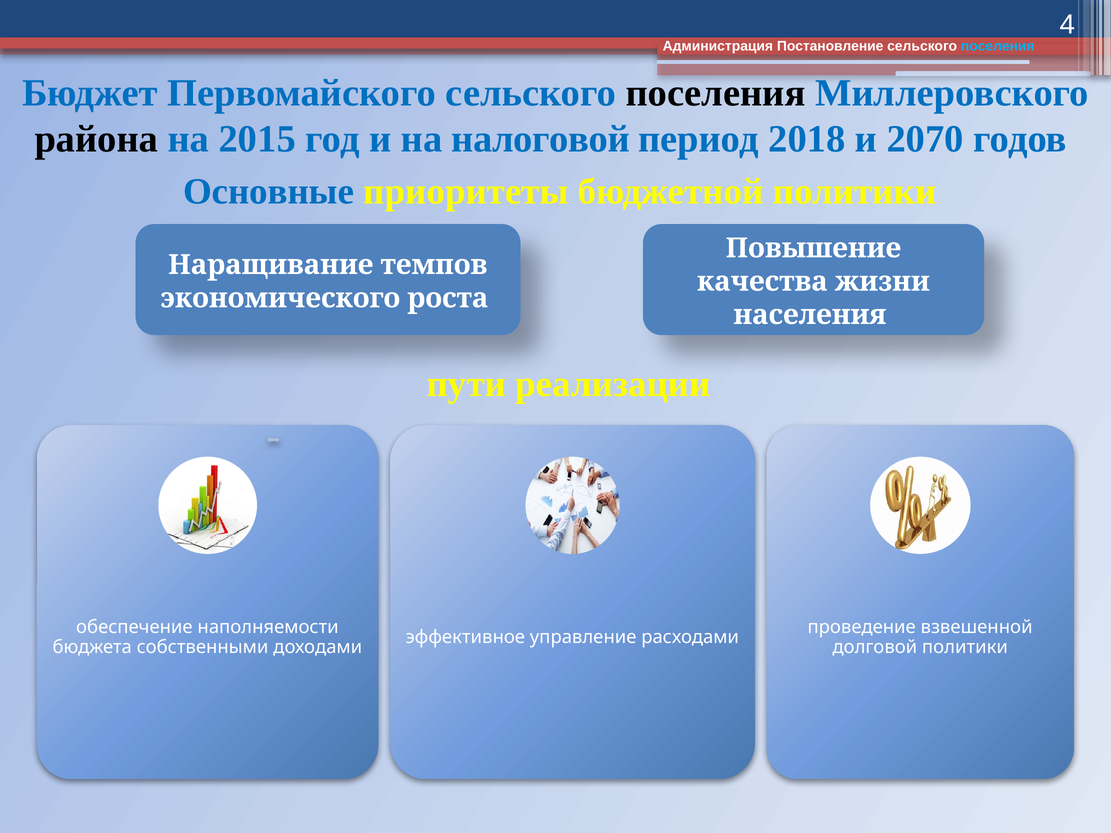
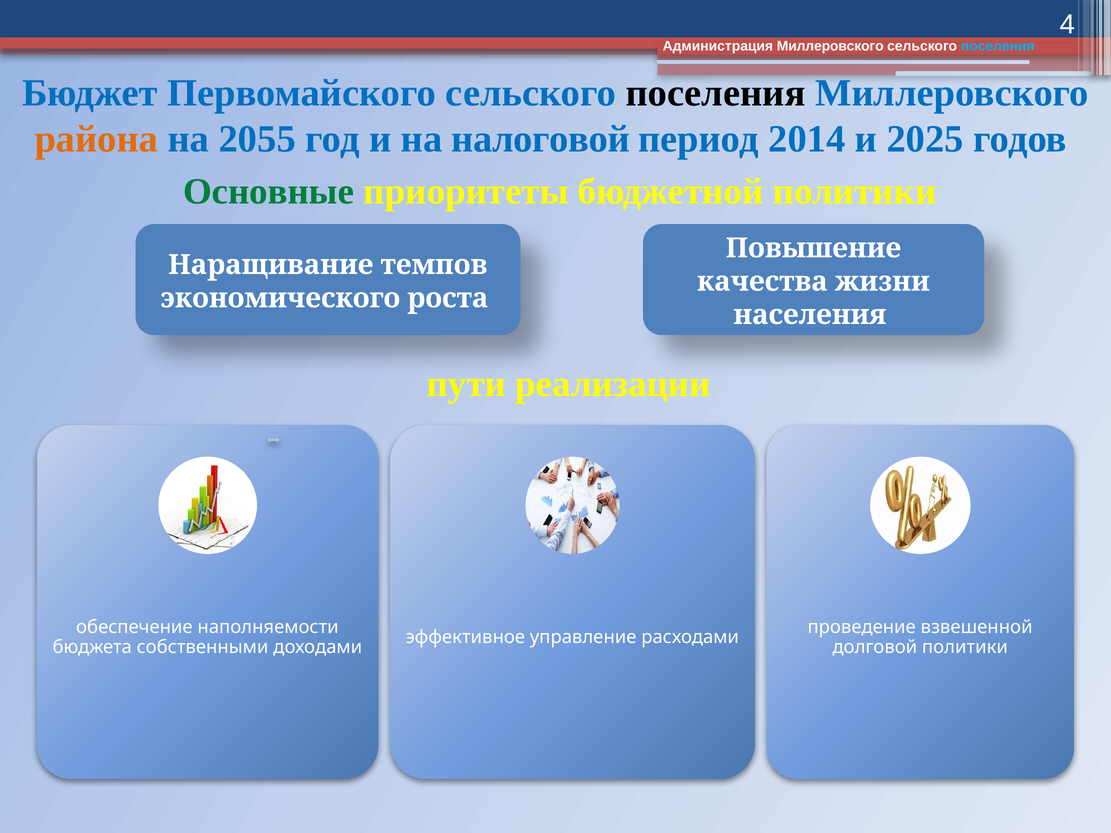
Администрация Постановление: Постановление -> Миллеровского (830, 46)
района colour: black -> orange (96, 139)
2015: 2015 -> 2055 (257, 139)
2018: 2018 -> 2014 (807, 139)
2070: 2070 -> 2025 (925, 139)
Основные colour: blue -> green (269, 192)
